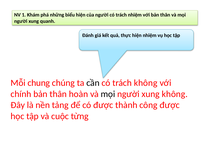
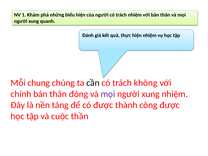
hoàn: hoàn -> đóng (79, 94)
mọi colour: black -> purple (108, 94)
xung không: không -> nhiệm (175, 94)
từng: từng -> thần (80, 116)
